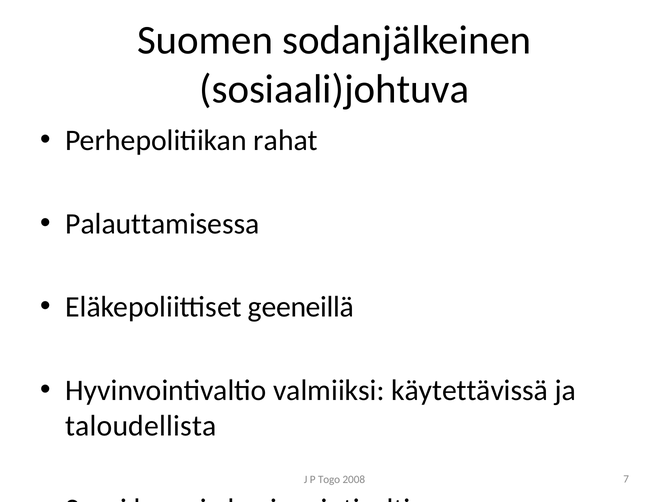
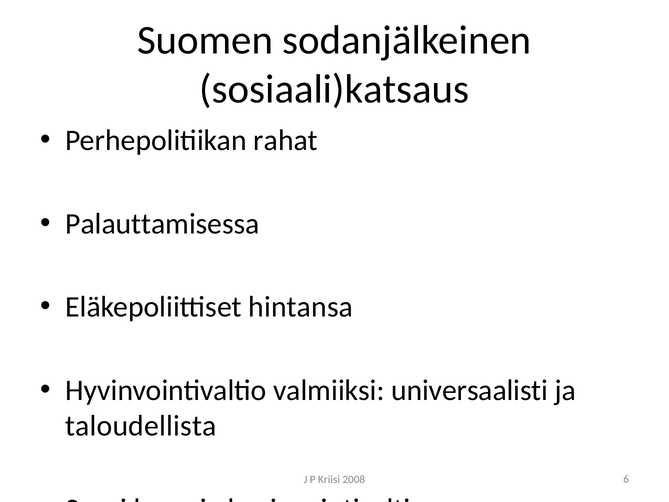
sosiaali)johtuva: sosiaali)johtuva -> sosiaali)katsaus (334, 89)
geeneillä: geeneillä -> hintansa (301, 307)
käytettävissä: käytettävissä -> universaalisti (470, 390)
Togo: Togo -> Kriisi (329, 479)
7: 7 -> 6 (626, 479)
